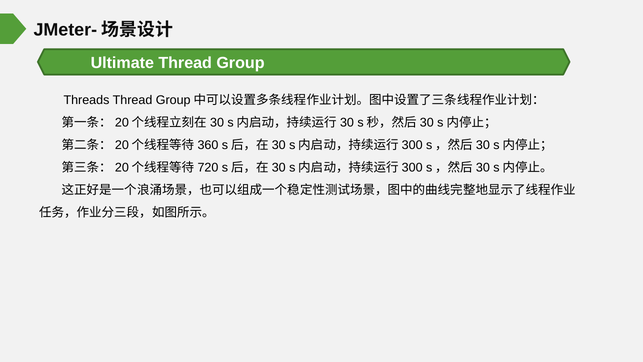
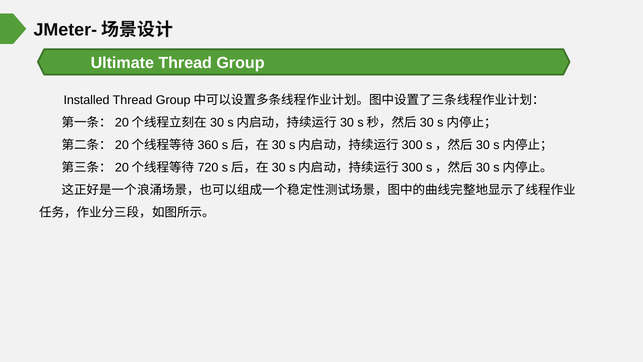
Threads: Threads -> Installed (87, 100)
